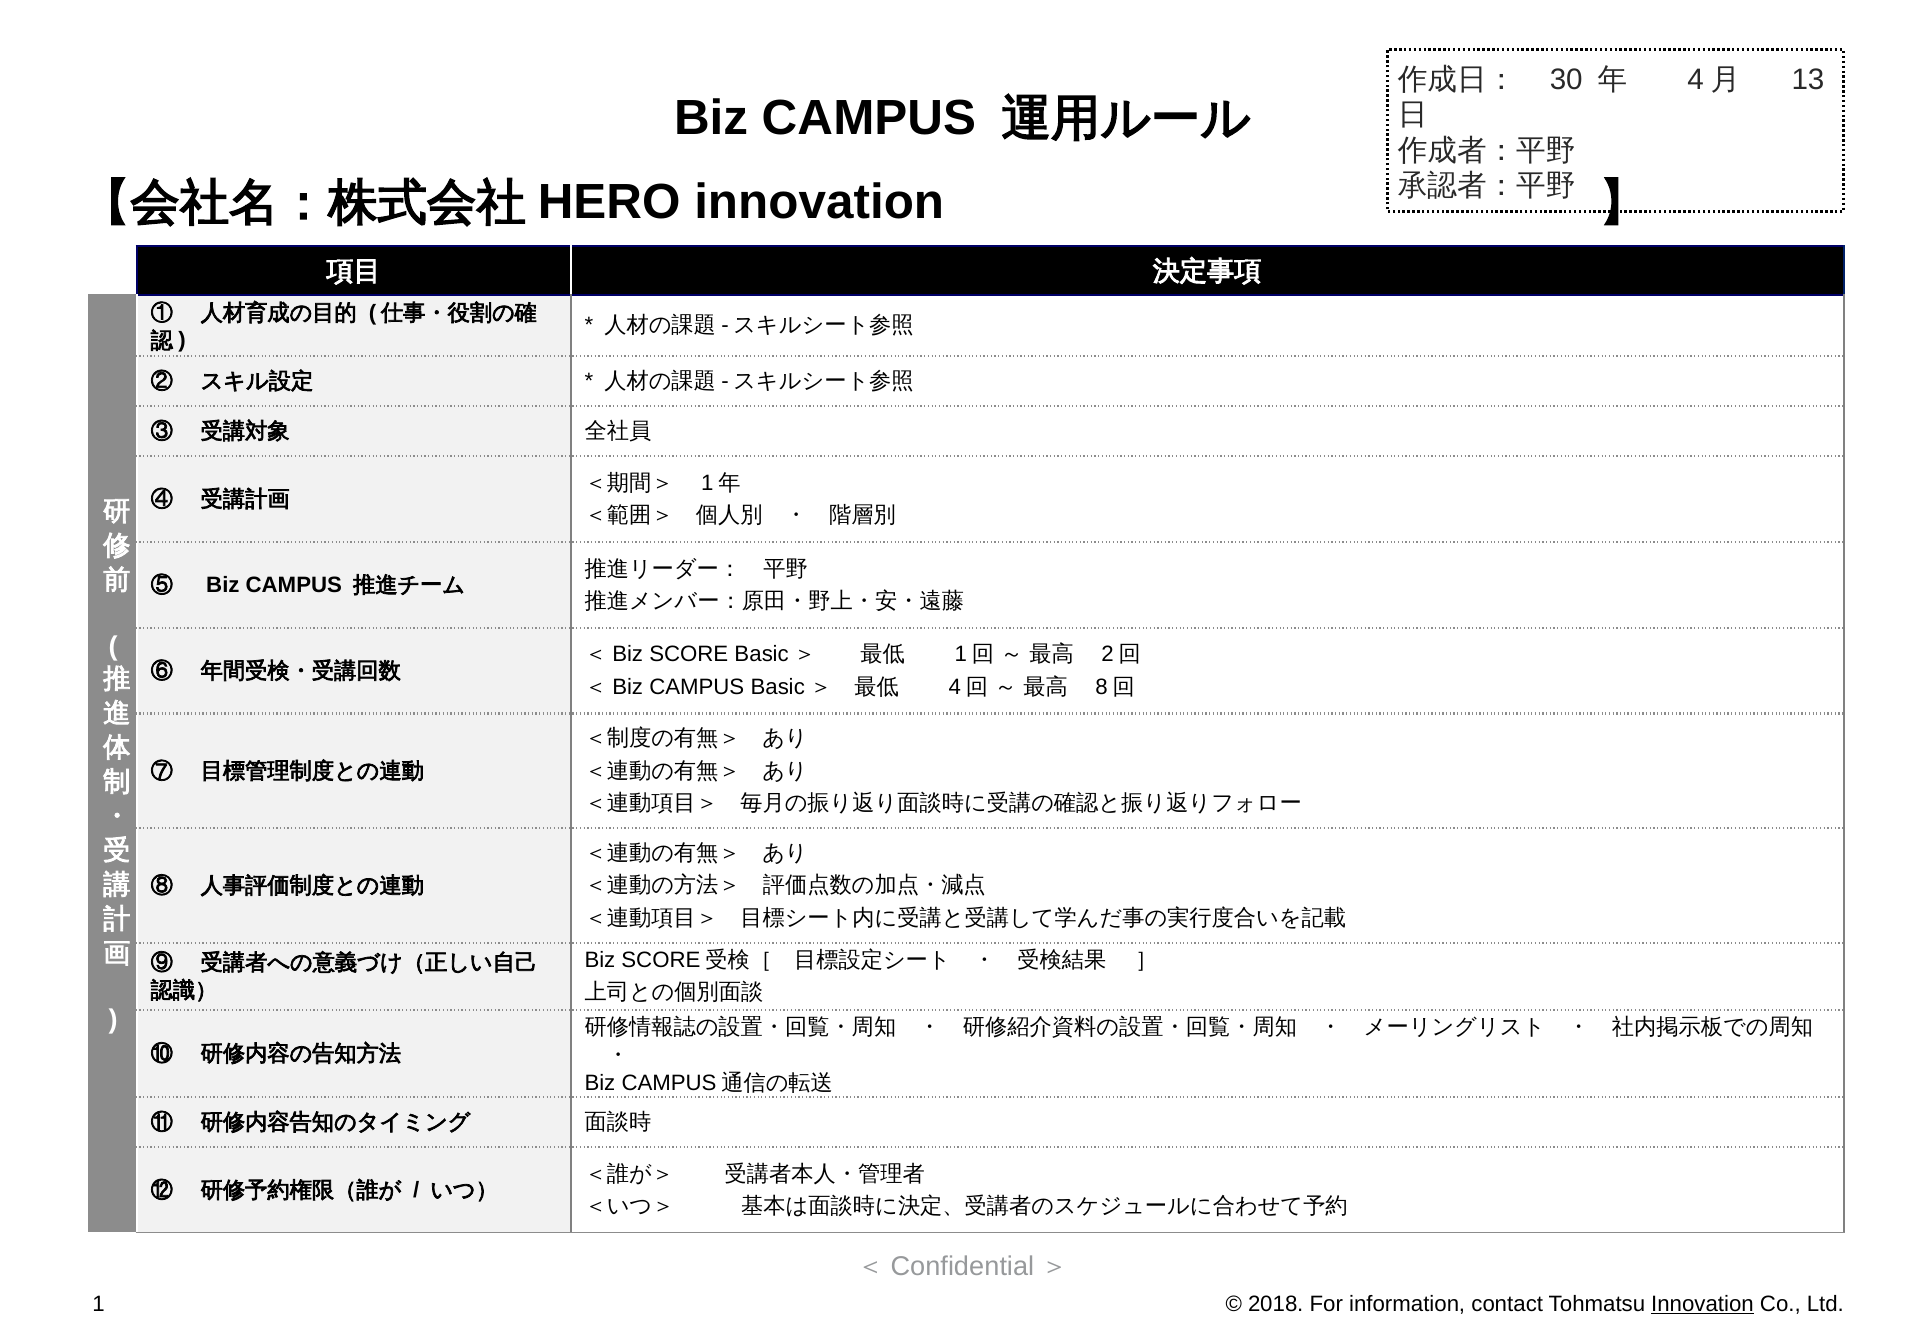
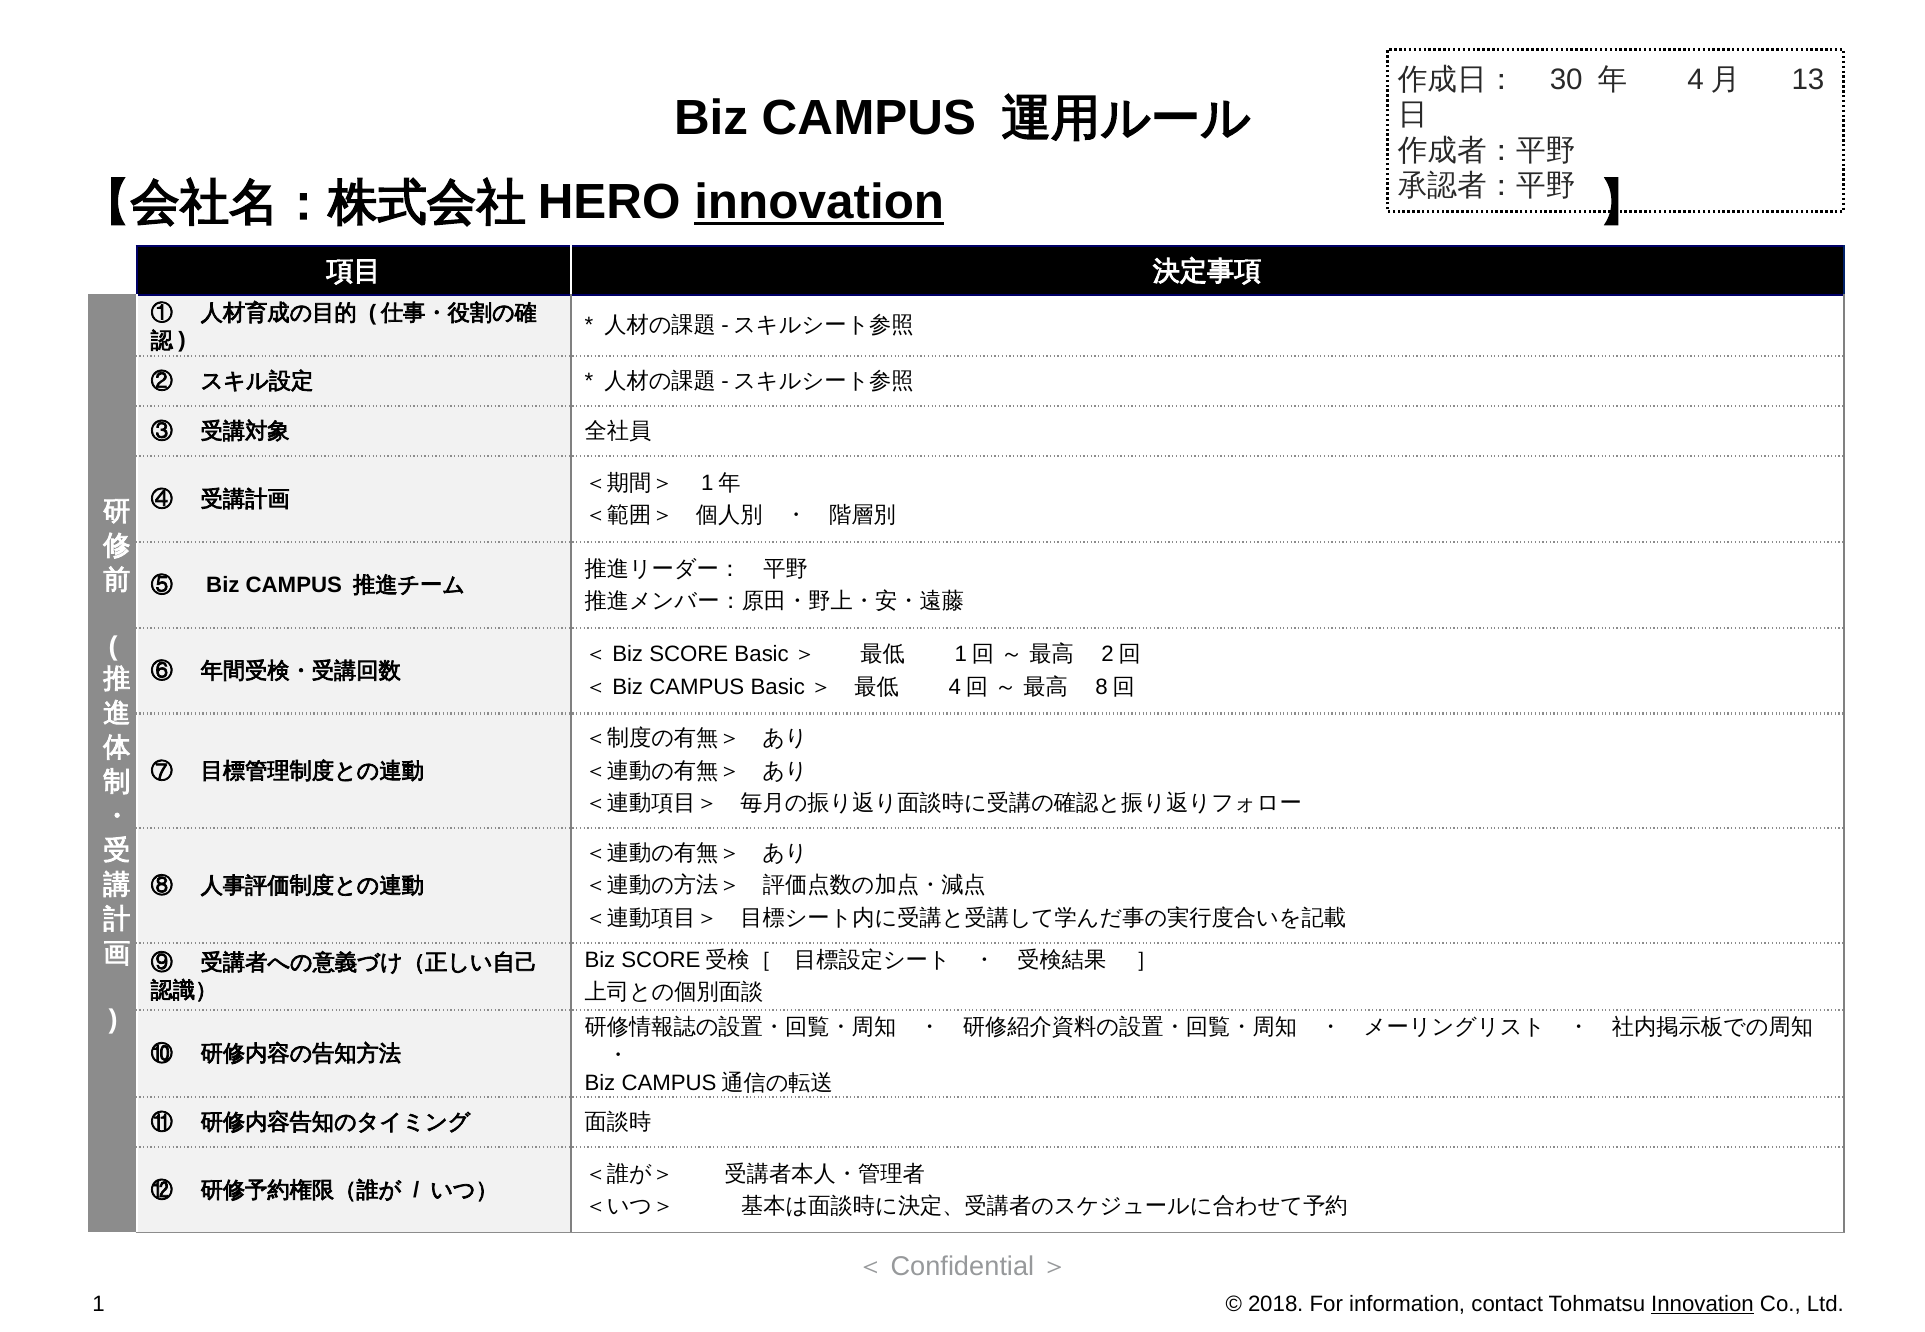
innovation underline: none -> present (819, 203)
